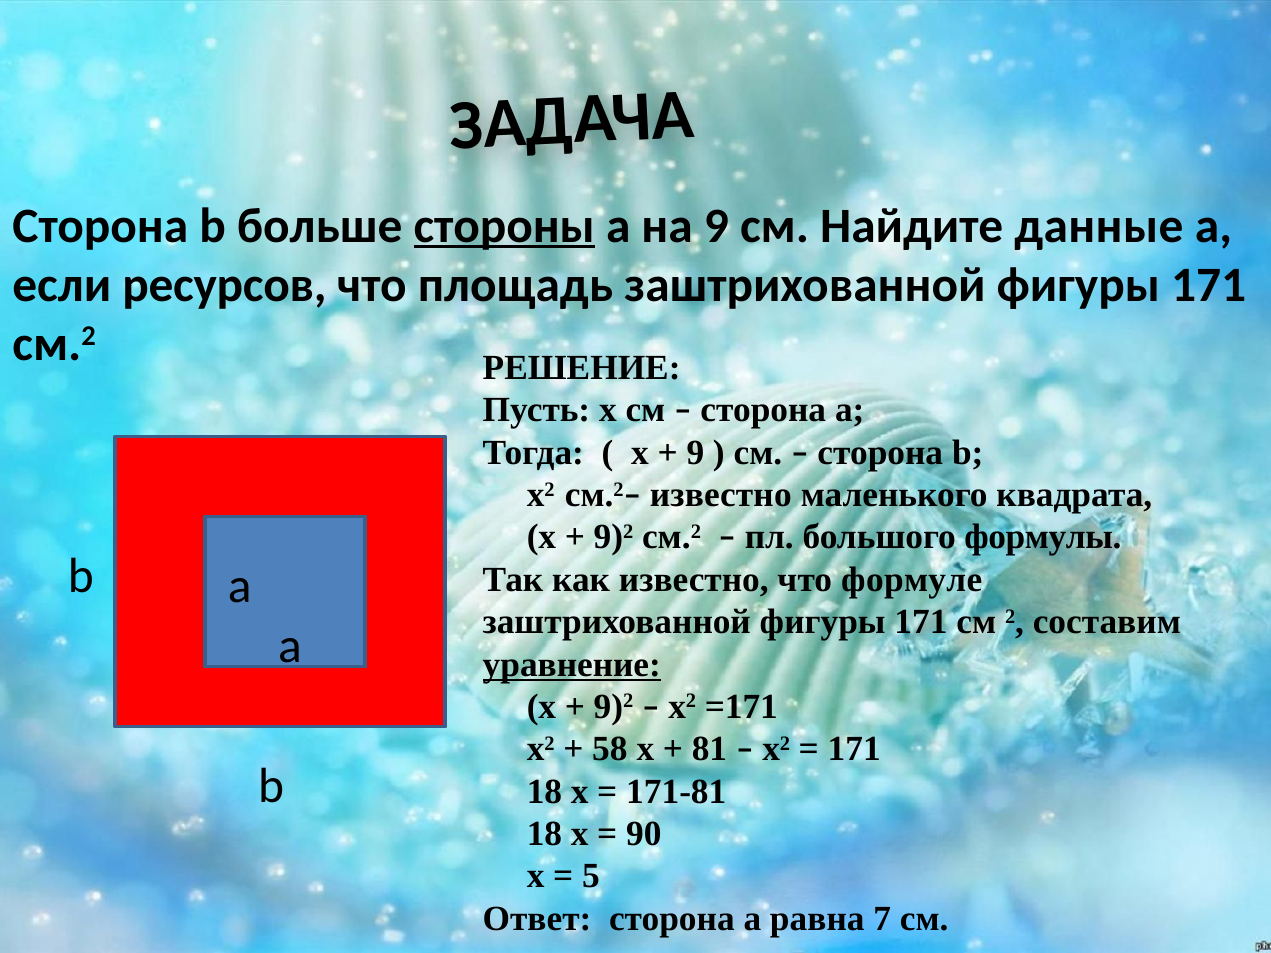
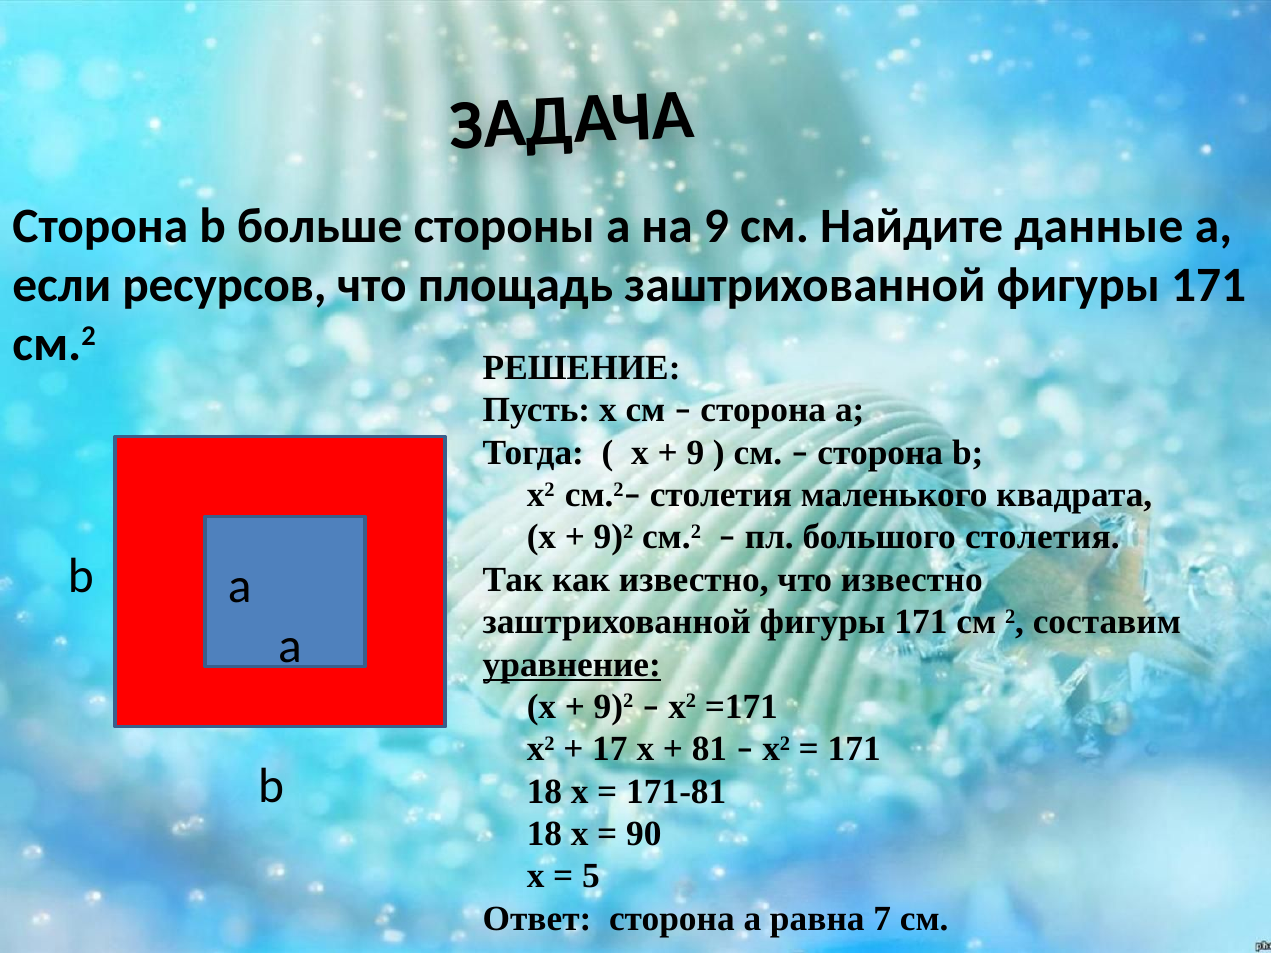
стороны underline: present -> none (504, 226)
см.2– известно: известно -> столетия (721, 495)
большого формулы: формулы -> столетия (1043, 537)
что формуле: формуле -> известно (912, 580)
58: 58 -> 17 (610, 749)
